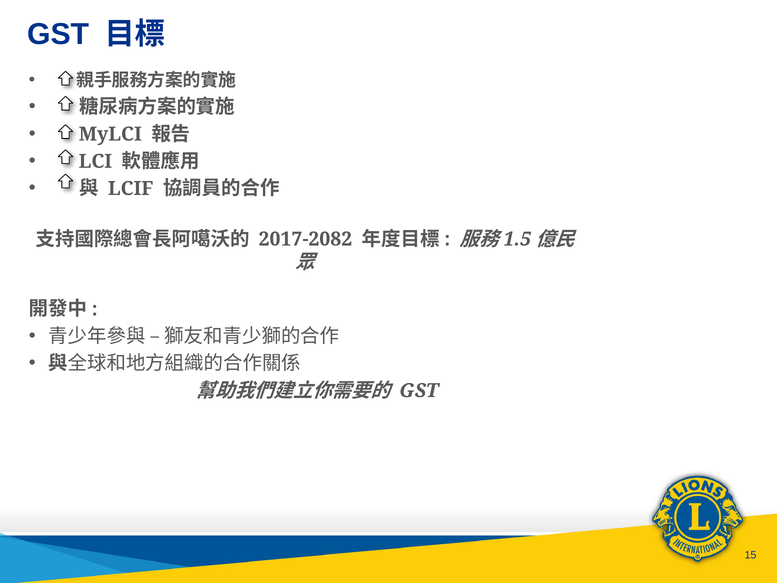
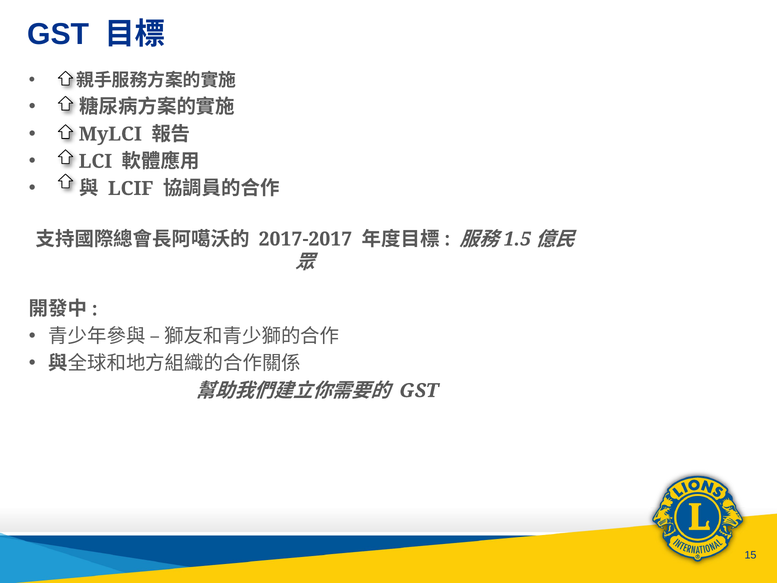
2017-2082: 2017-2082 -> 2017-2017 (305, 239)
